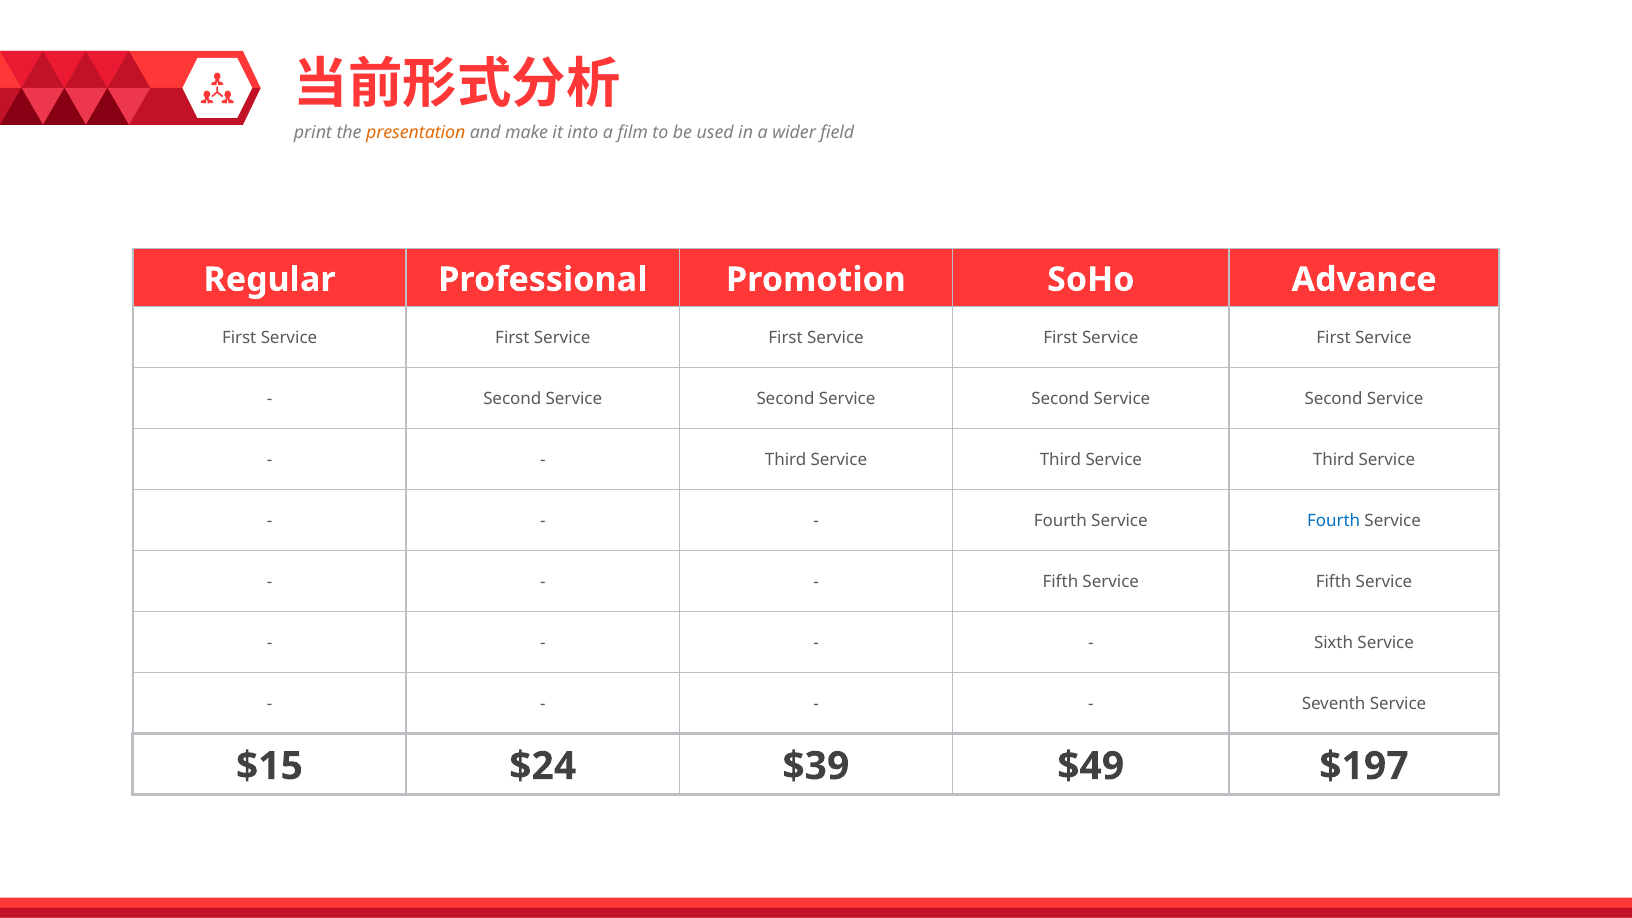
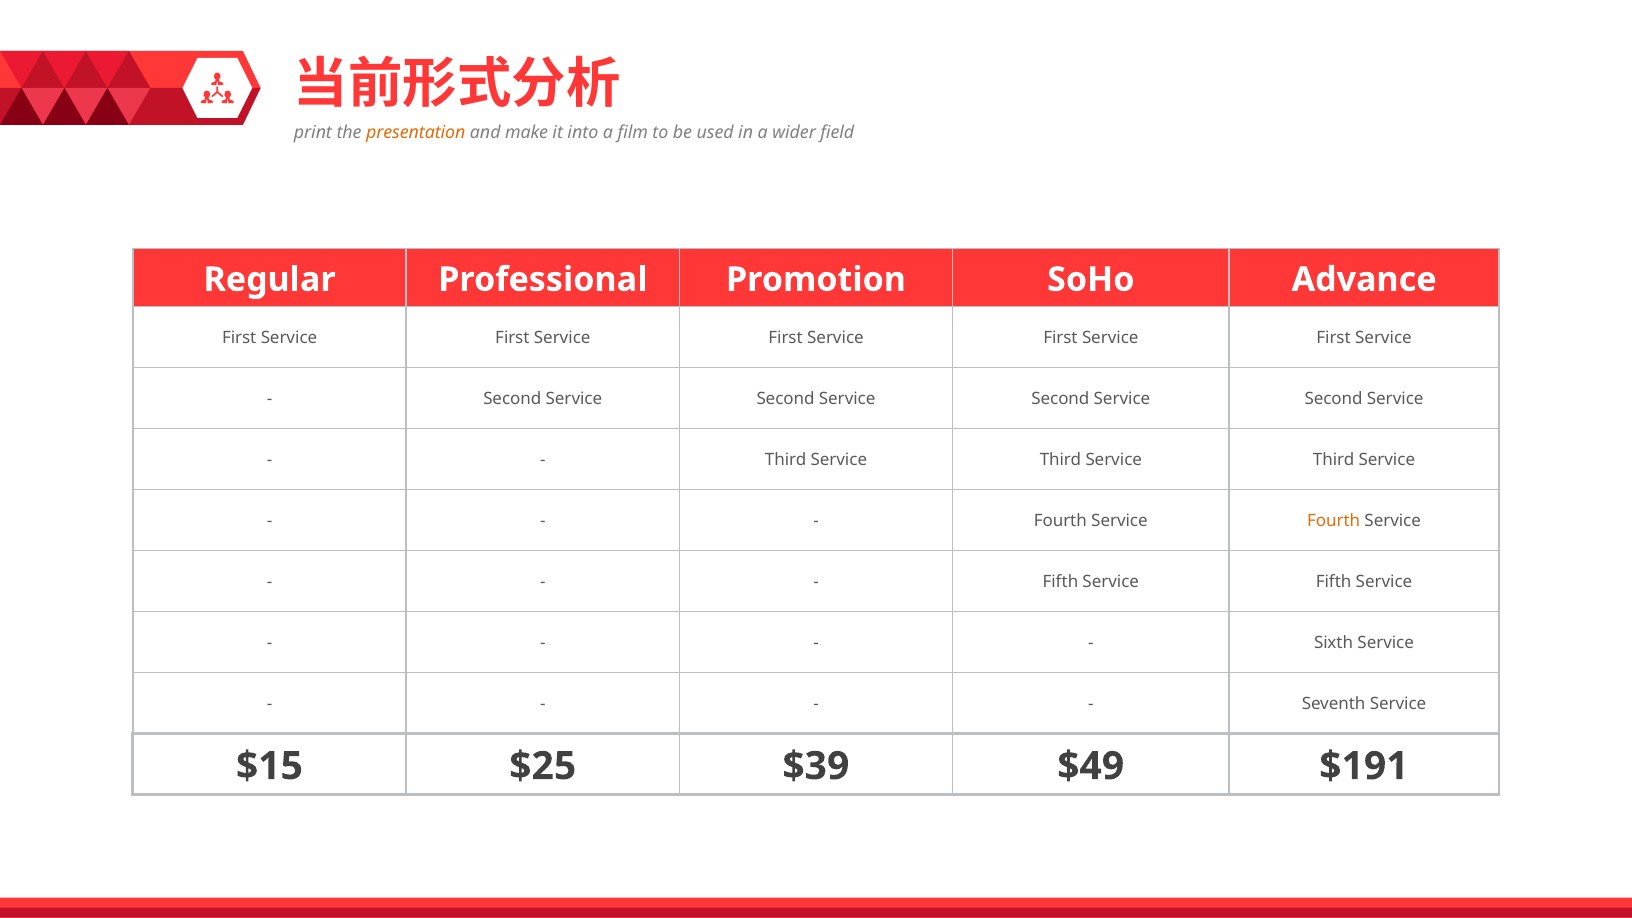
Fourth colour: blue -> orange (1334, 521)
$24: $24 -> $25 (543, 766)
$197: $197 -> $191 (1364, 766)
